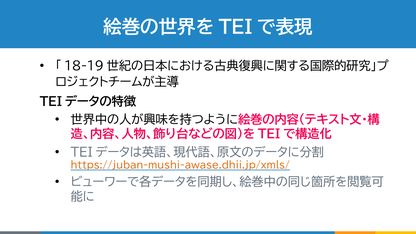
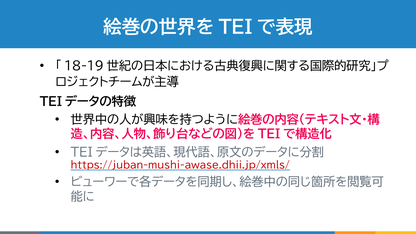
https://juban-mushi-awase.dhii.jp/xmls/ colour: orange -> red (180, 165)
